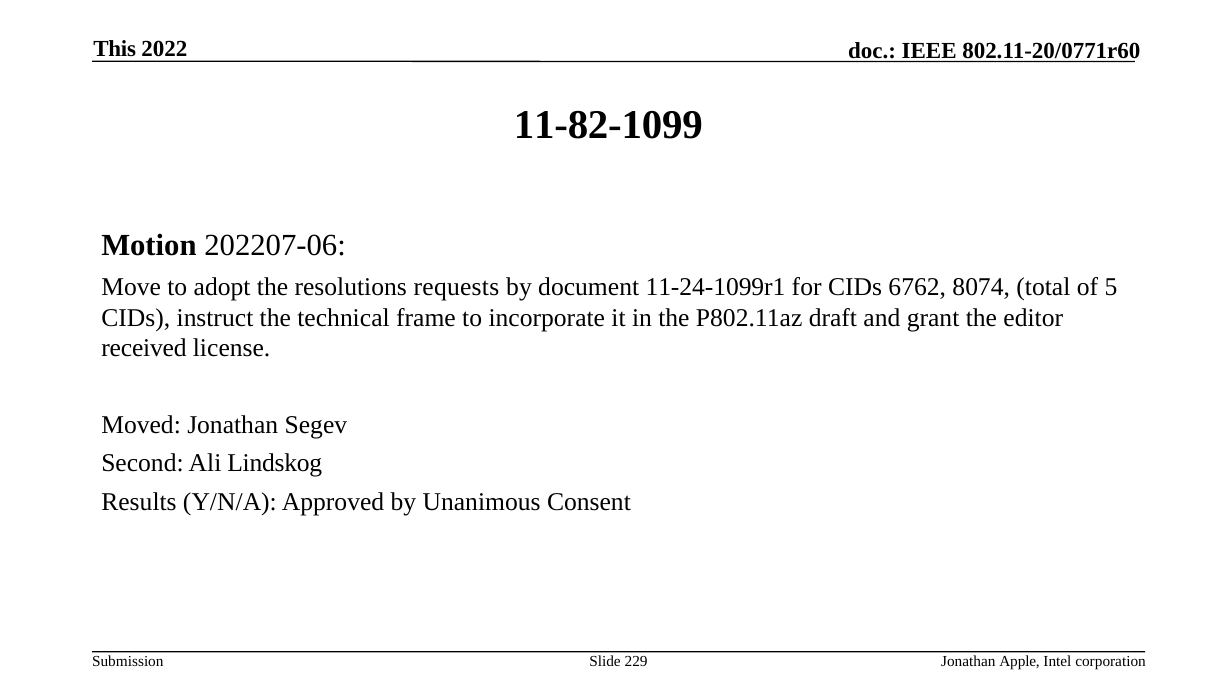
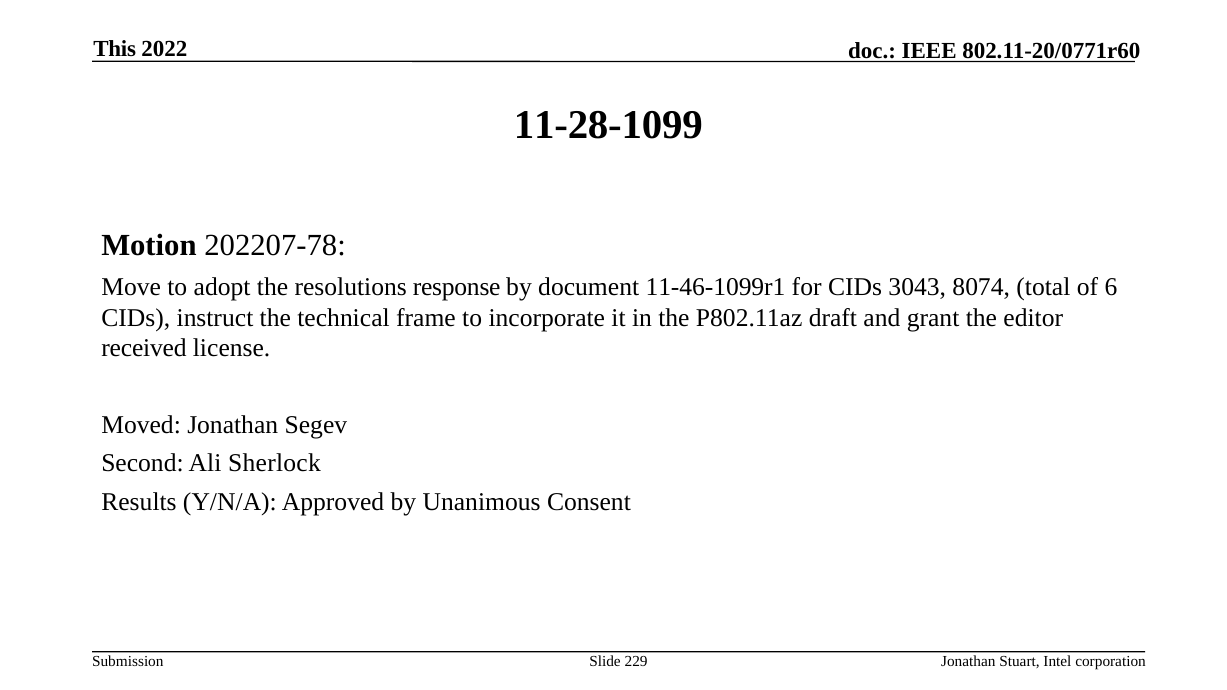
11-82-1099: 11-82-1099 -> 11-28-1099 (608, 125)
202207-06: 202207-06 -> 202207-78 (275, 246)
requests: requests -> response (457, 287)
11-24-1099r1: 11-24-1099r1 -> 11-46-1099r1 (715, 287)
6762: 6762 -> 3043 (917, 287)
5: 5 -> 6 (1111, 287)
Lindskog: Lindskog -> Sherlock (275, 463)
Apple: Apple -> Stuart (1020, 662)
